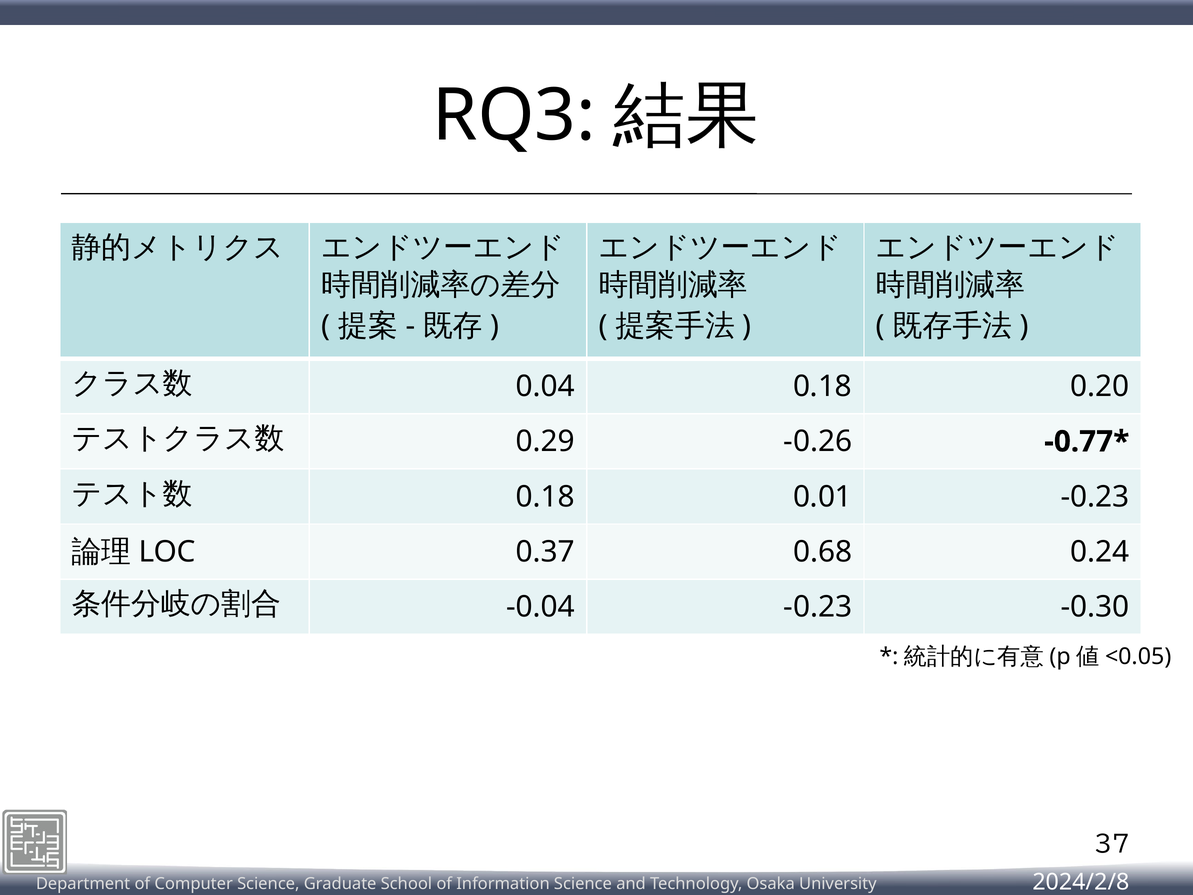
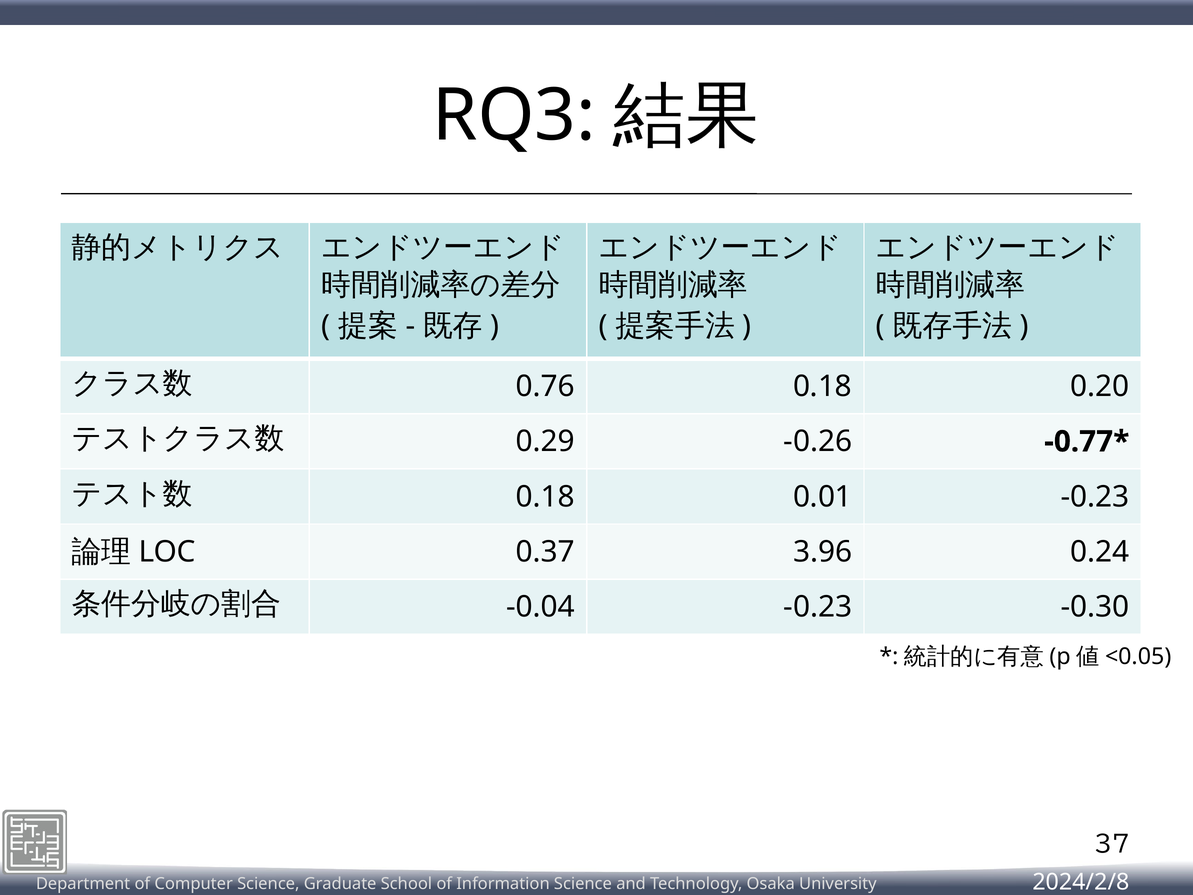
0.04: 0.04 -> 0.76 (545, 386)
0.68: 0.68 -> 3.96 (823, 552)
